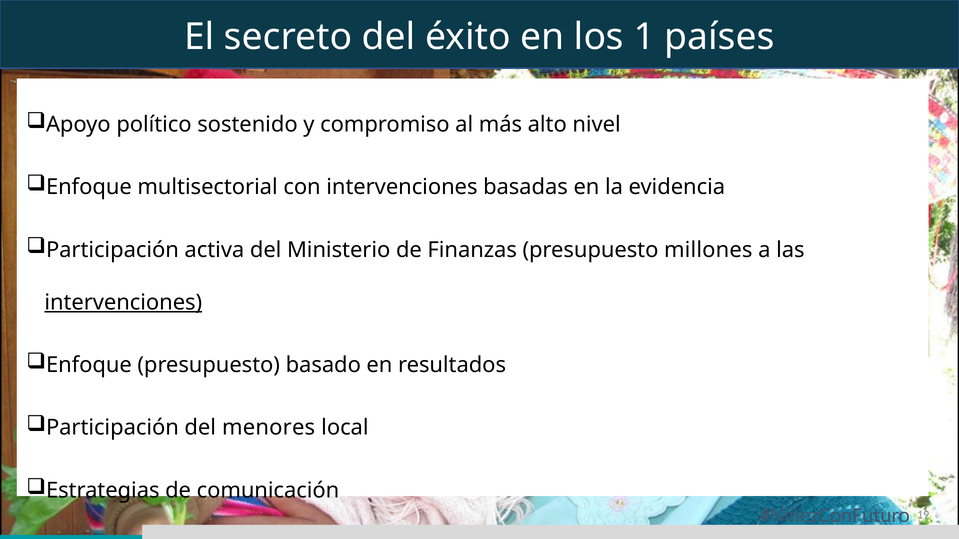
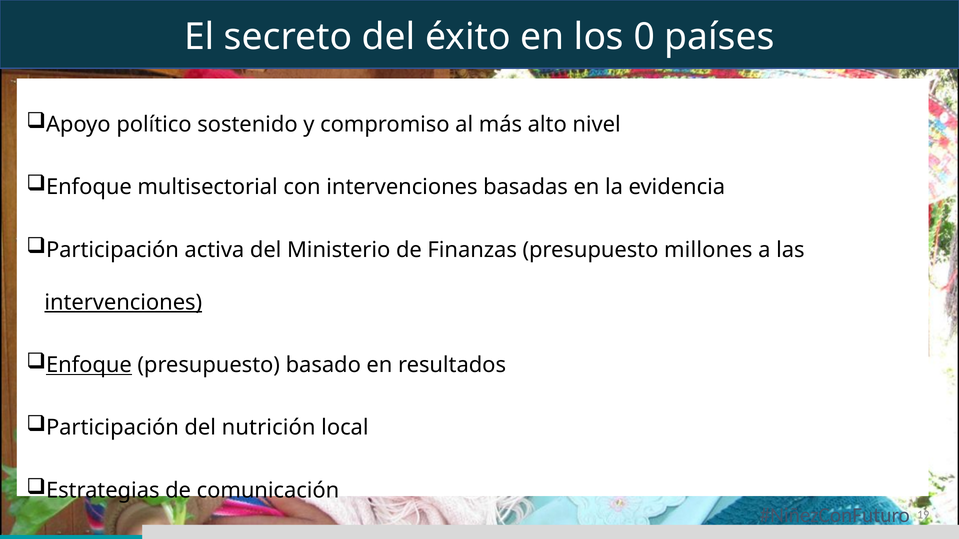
1: 1 -> 0 (644, 37)
Enfoque underline: none -> present (89, 365)
menores: menores -> nutrición (269, 428)
